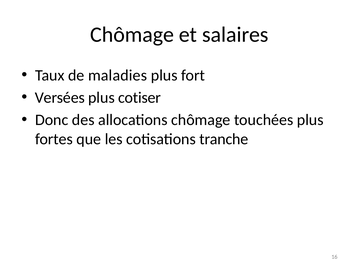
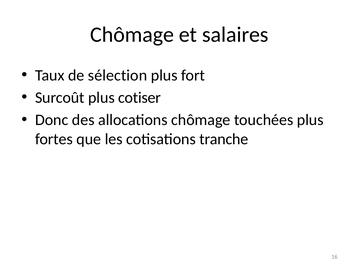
maladies: maladies -> sélection (118, 75)
Versées: Versées -> Surcoût (60, 98)
